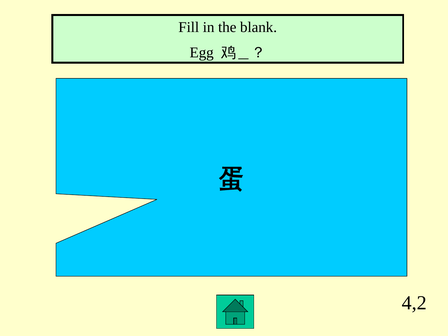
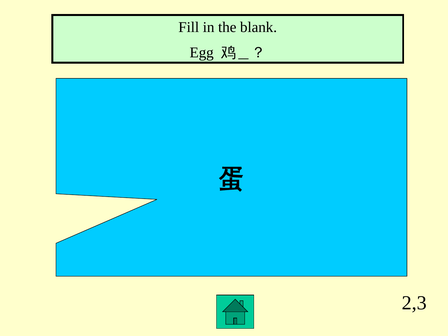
4,2: 4,2 -> 2,3 (414, 303)
